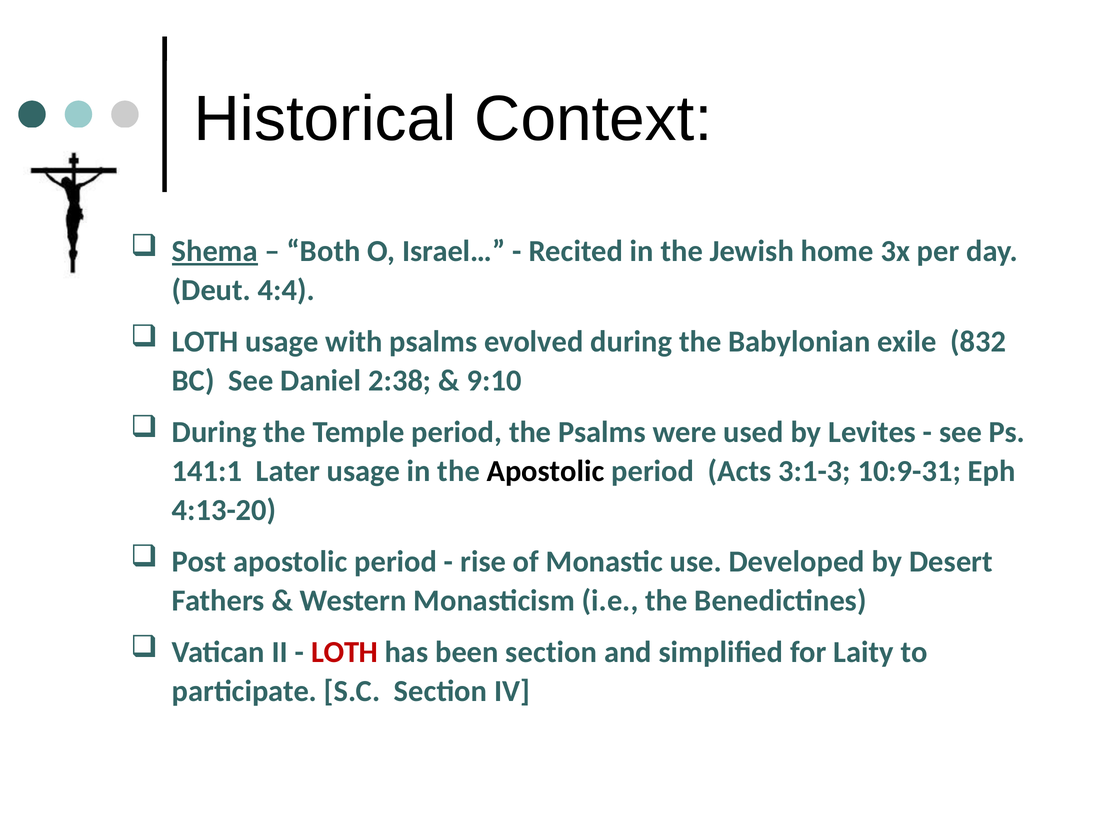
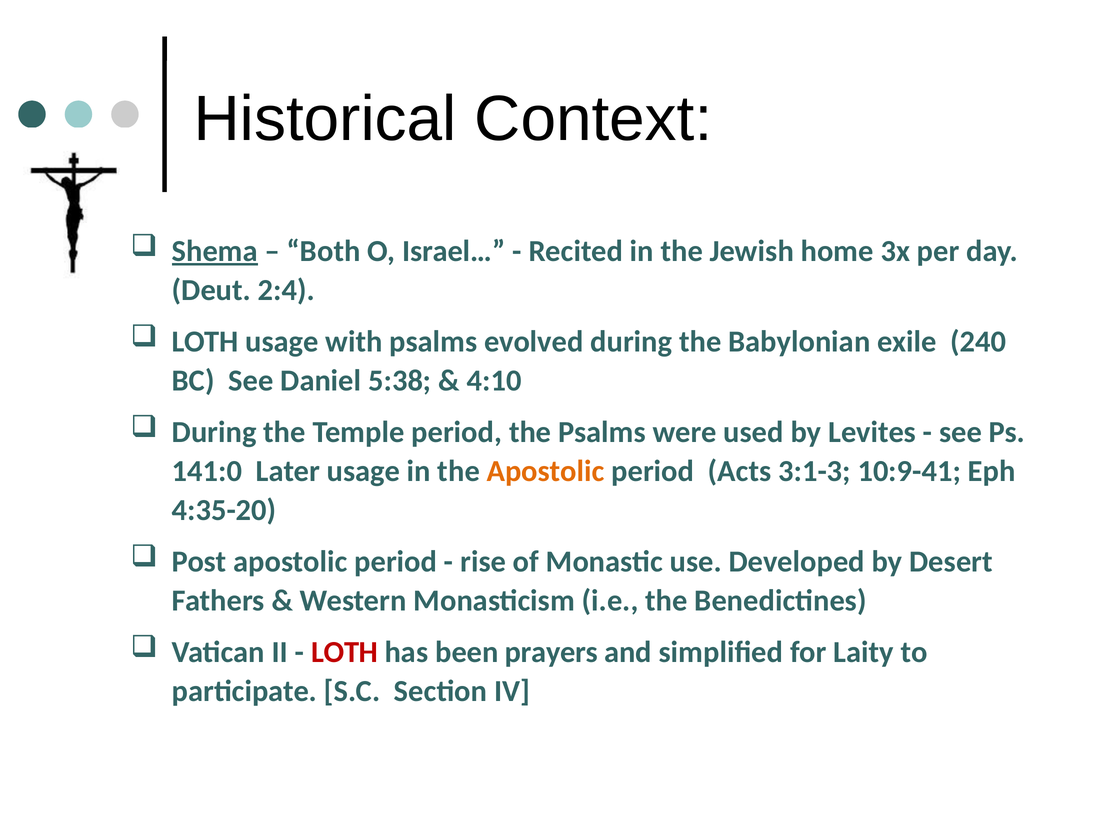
4:4: 4:4 -> 2:4 (286, 290)
832: 832 -> 240 (978, 341)
2:38: 2:38 -> 5:38 (400, 381)
9:10: 9:10 -> 4:10 (494, 381)
141:1: 141:1 -> 141:0 (207, 471)
Apostolic colour: black -> orange (546, 471)
10:9-31: 10:9-31 -> 10:9-41 (909, 471)
4:13-20: 4:13-20 -> 4:35-20 (224, 510)
been section: section -> prayers (551, 652)
